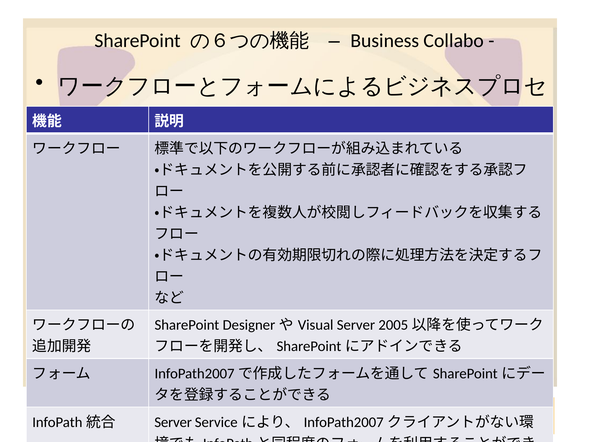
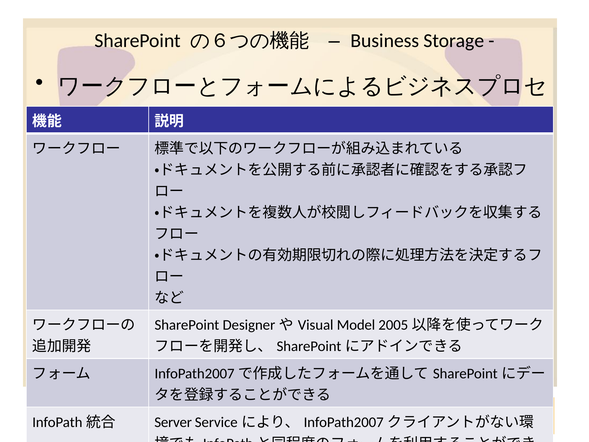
Collabo: Collabo -> Storage (454, 41)
Server: Server -> Model (356, 325)
